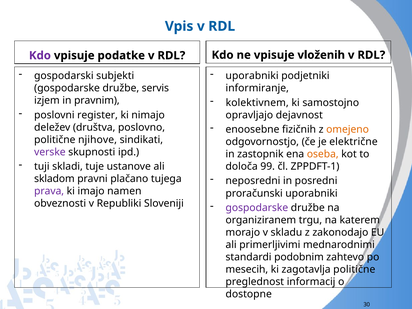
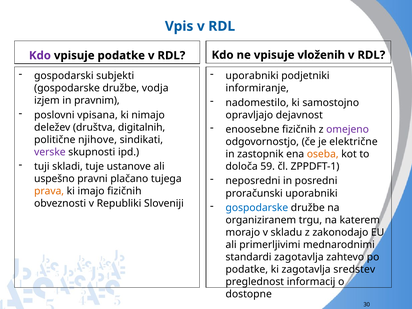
servis: servis -> vodja (155, 88)
kolektivnem: kolektivnem -> nadomestilo (257, 103)
register: register -> vpisana (97, 115)
omejeno colour: orange -> purple (348, 129)
poslovno: poslovno -> digitalnih (142, 127)
99: 99 -> 59 (268, 166)
skladom: skladom -> uspešno (54, 179)
prava colour: purple -> orange (49, 191)
imajo namen: namen -> fizičnih (124, 191)
gospodarske colour: purple -> blue (257, 208)
standardi podobnim: podobnim -> zagotavlja (299, 257)
mesecih: mesecih -> podatke (247, 269)
zagotavlja politične: politične -> sredstev (354, 269)
